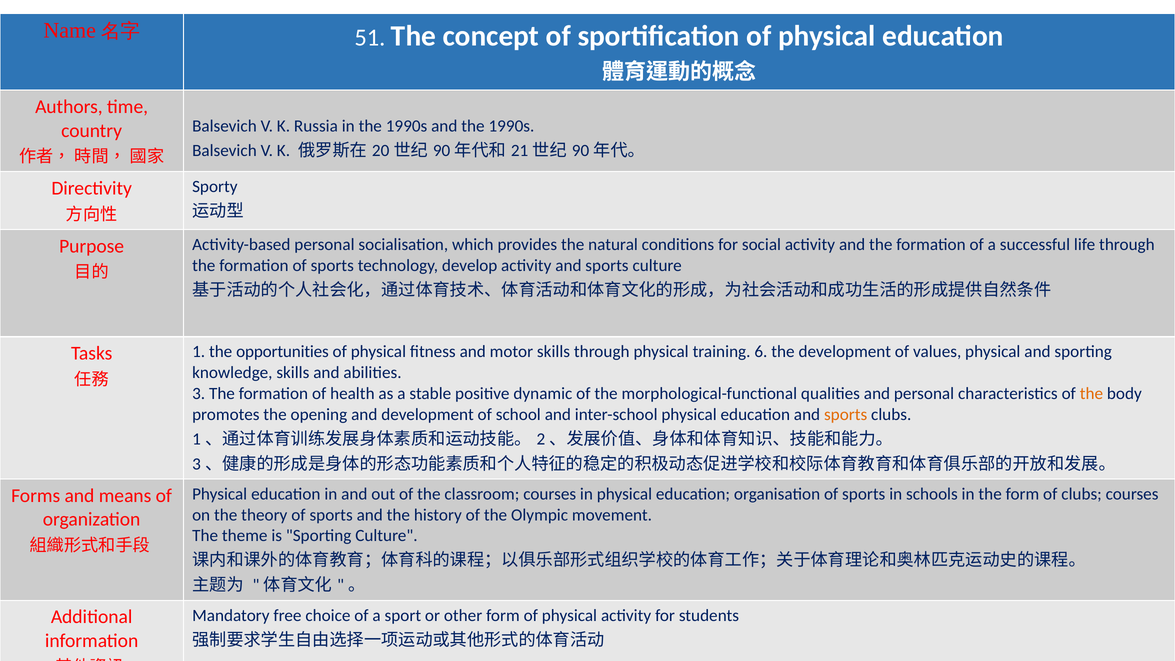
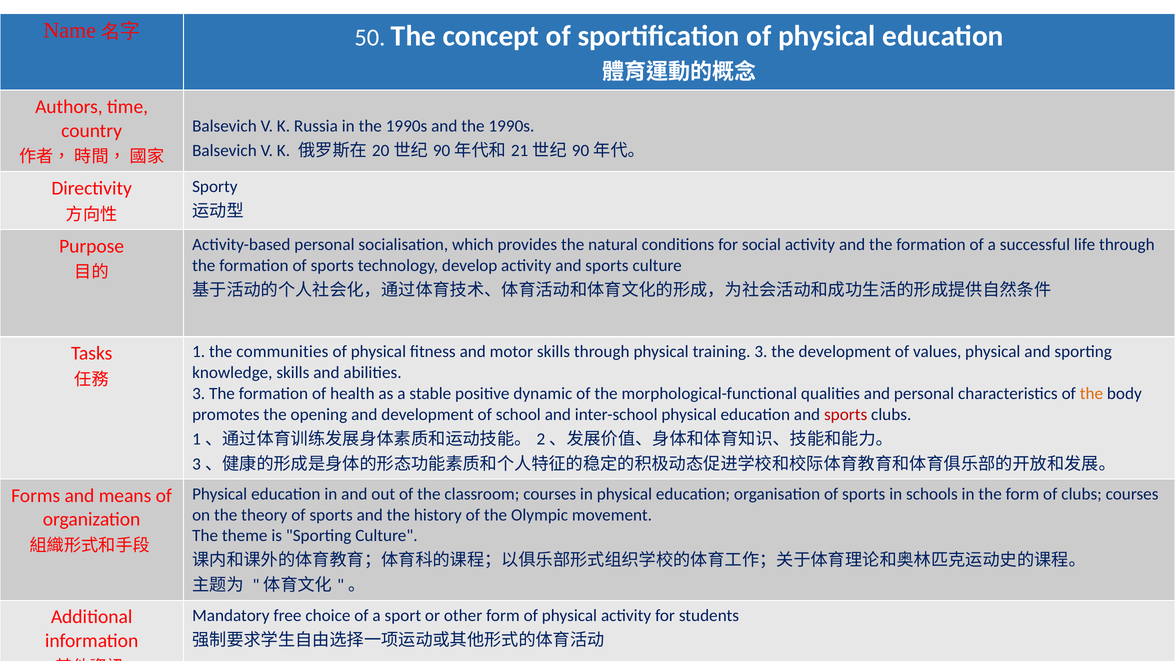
51: 51 -> 50 (370, 38)
opportunities: opportunities -> communities (282, 352)
training 6: 6 -> 3 (761, 352)
sports colour: orange -> red (846, 414)
